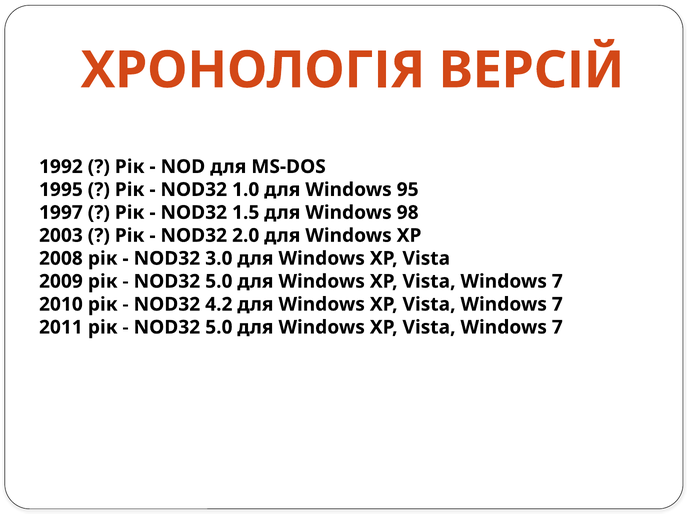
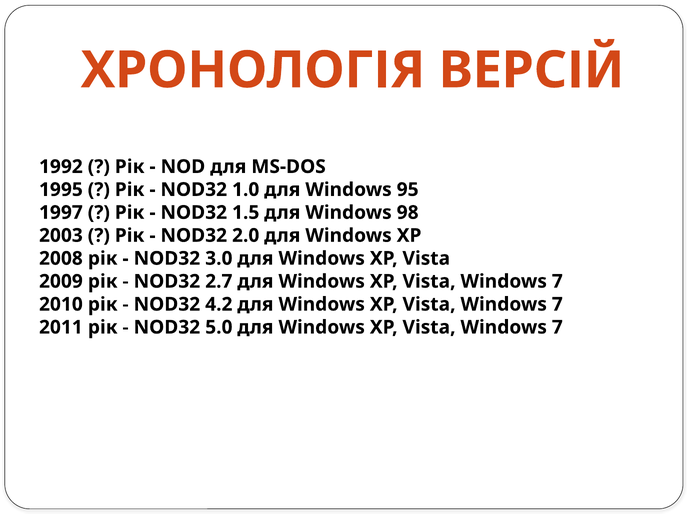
5.0: 5.0 -> 2.7 (219, 281)
